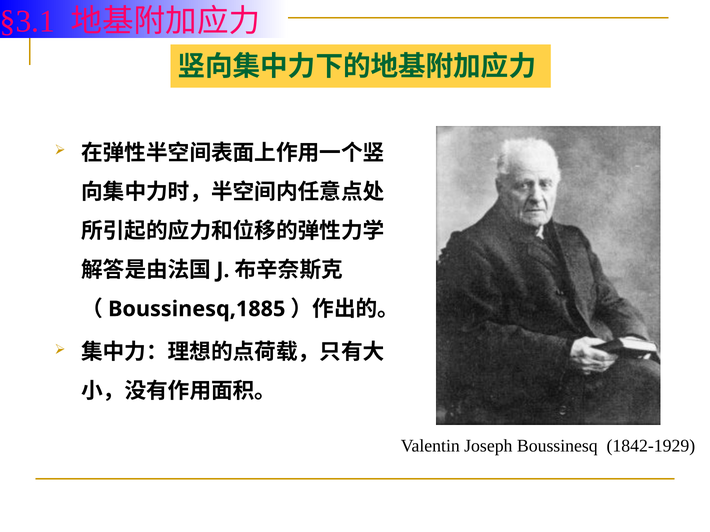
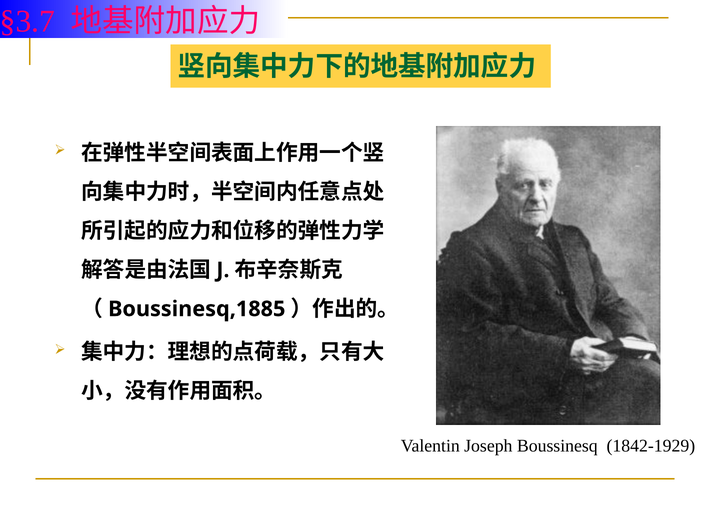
§3.1: §3.1 -> §3.7 (28, 21)
